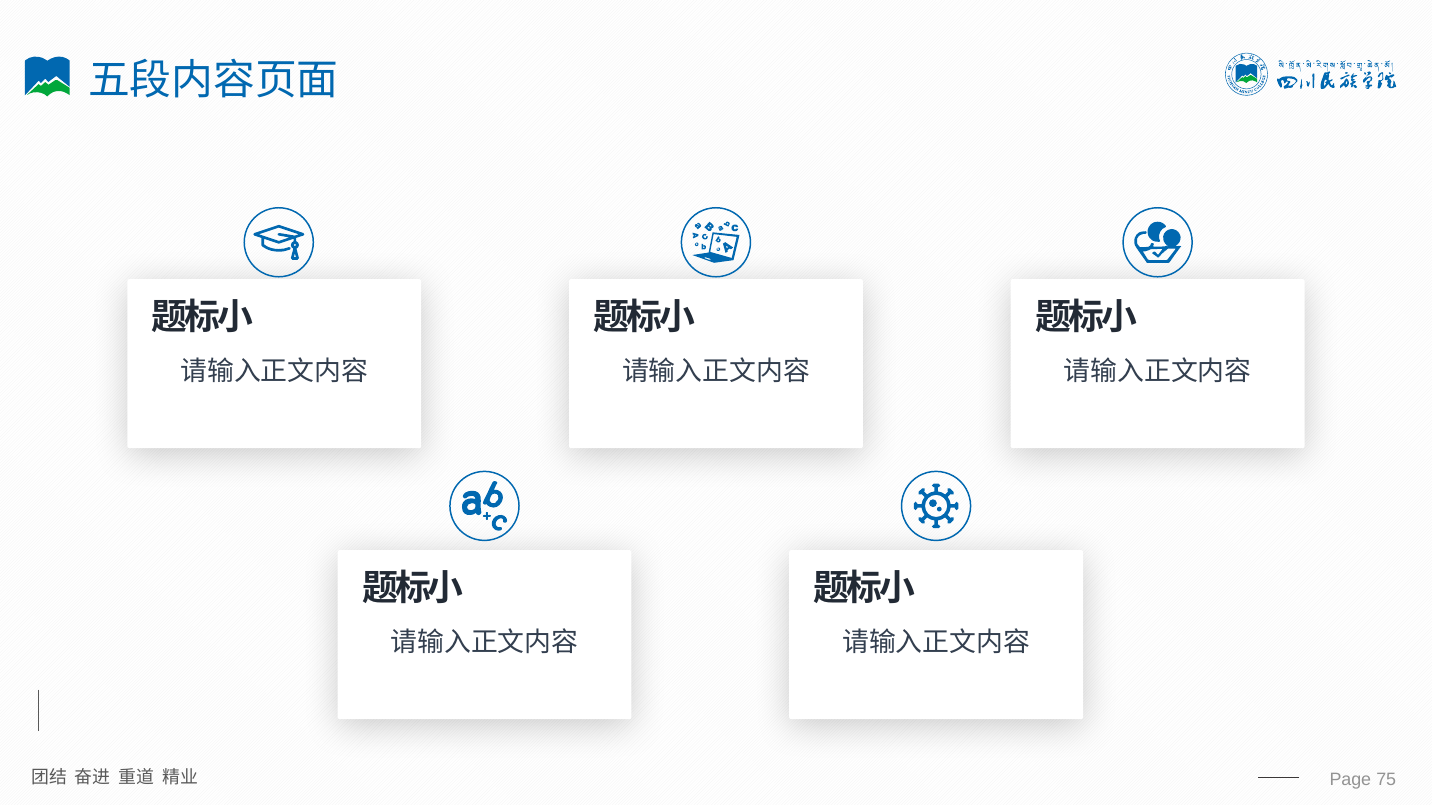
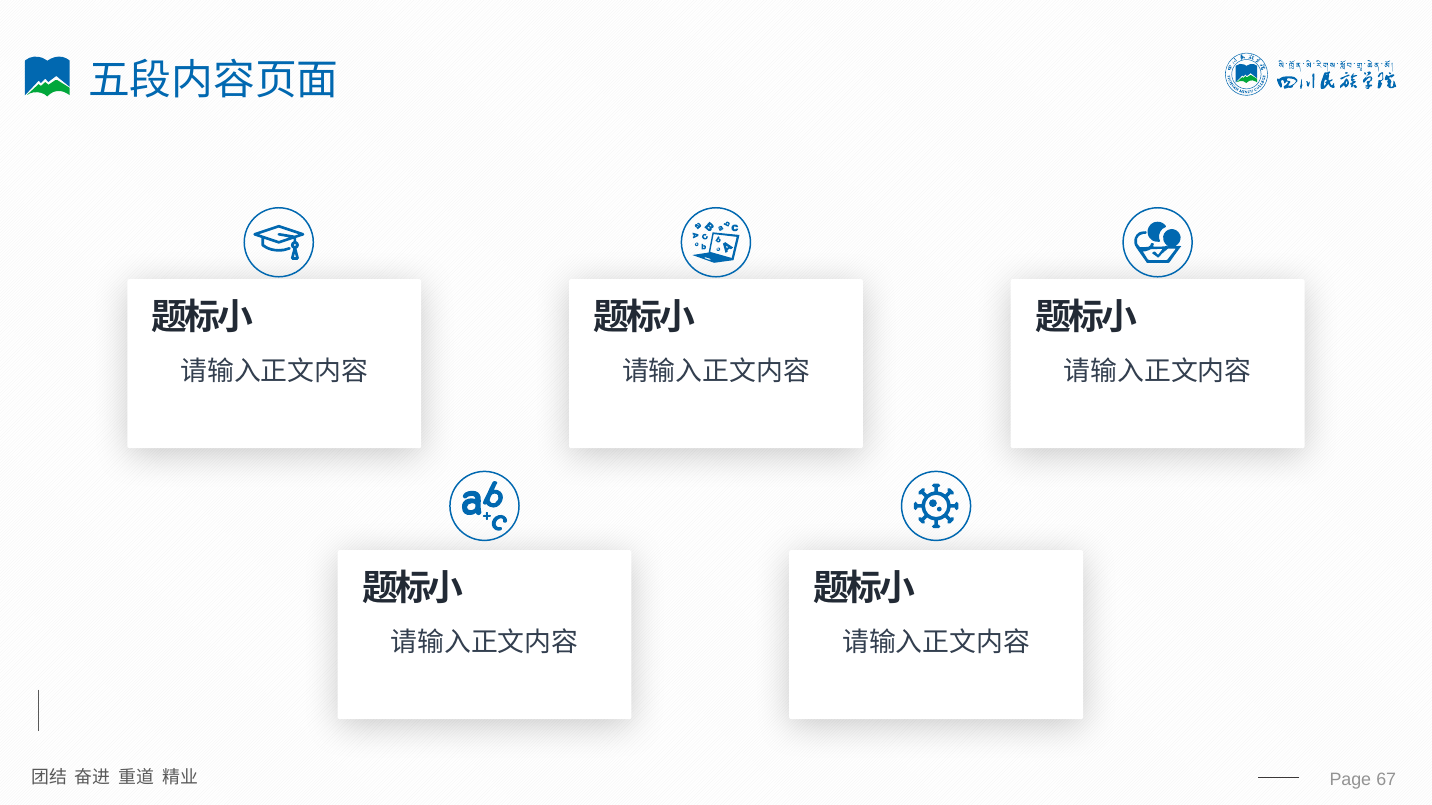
75: 75 -> 67 (1386, 780)
